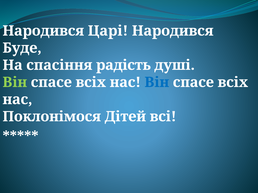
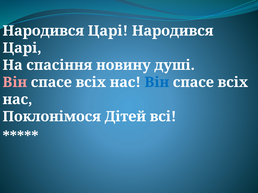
Буде: Буде -> Царі (22, 48)
радість: радість -> новину (123, 65)
Він colour: light green -> pink (15, 82)
